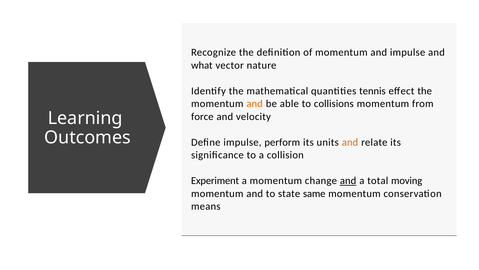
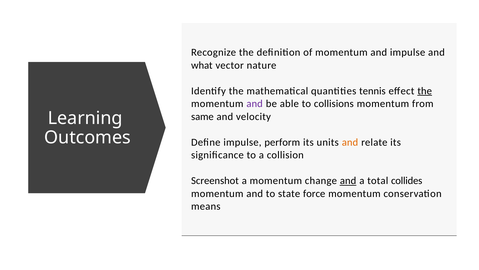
the underline: none -> present (425, 91)
and colour: orange -> purple (255, 104)
force: force -> same (202, 116)
Experiment: Experiment -> Screenshot (215, 180)
moving: moving -> collides (407, 180)
same: same -> force (314, 193)
